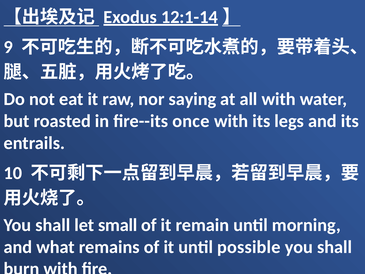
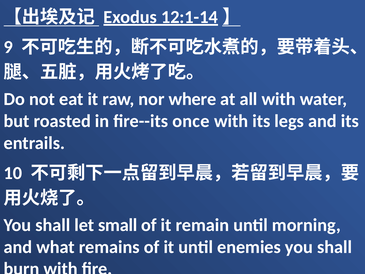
saying: saying -> where (192, 99)
possible: possible -> enemies (249, 247)
